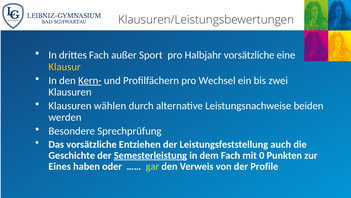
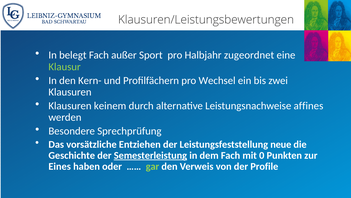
drittes: drittes -> belegt (73, 55)
Halbjahr vorsätzliche: vorsätzliche -> zugeordnet (249, 55)
Klausur colour: yellow -> light green (65, 67)
Kern- underline: present -> none (90, 80)
wählen: wählen -> keinem (110, 106)
beiden: beiden -> affines (308, 106)
auch: auch -> neue (281, 144)
